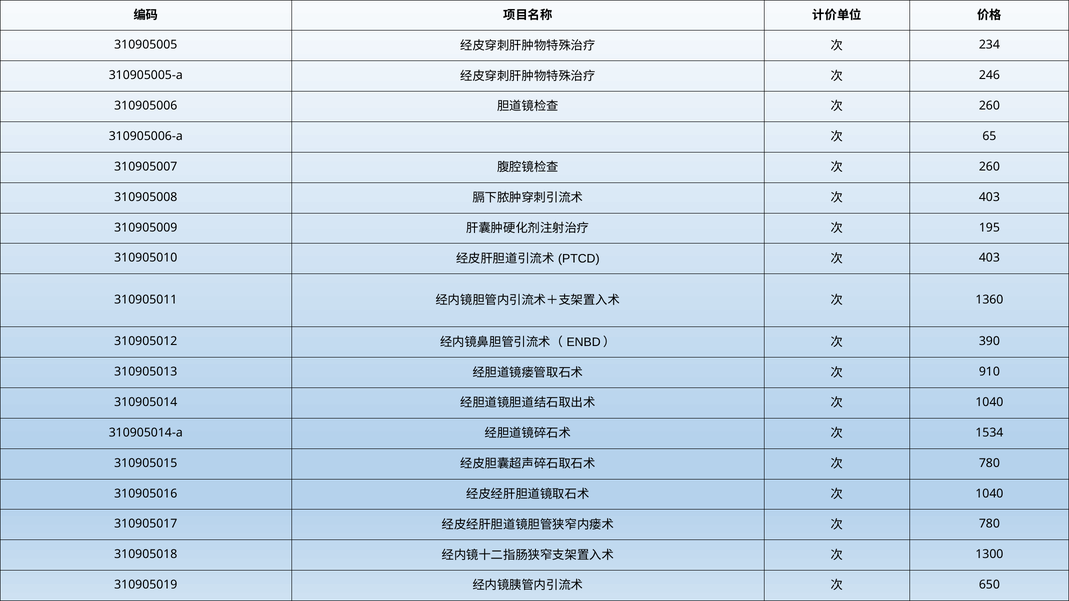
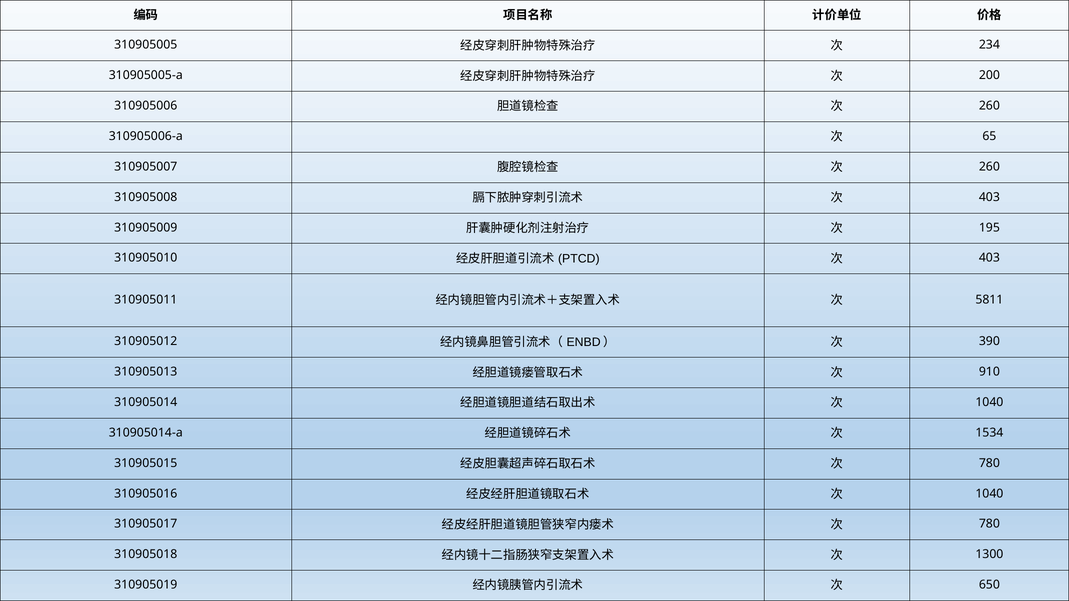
246: 246 -> 200 (989, 75)
1360: 1360 -> 5811 (989, 300)
